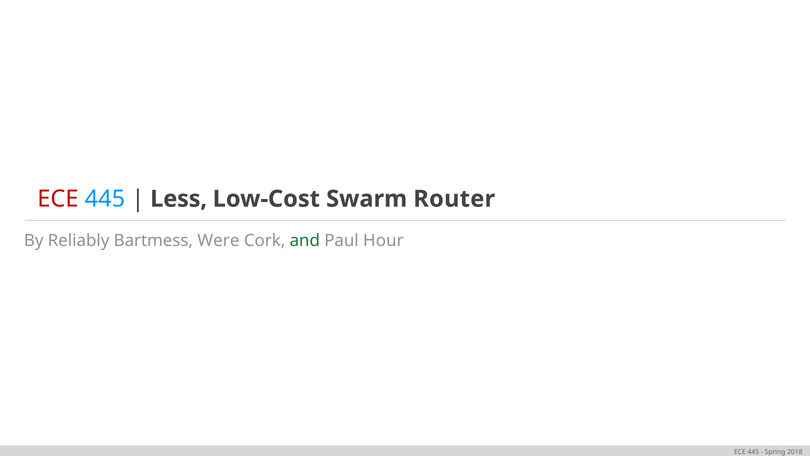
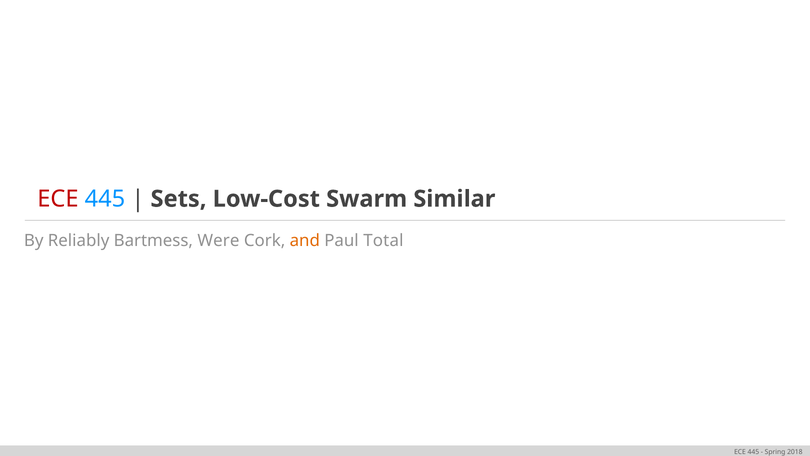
Less: Less -> Sets (179, 199)
Router: Router -> Similar (454, 199)
and colour: green -> orange (305, 240)
Hour: Hour -> Total (383, 240)
